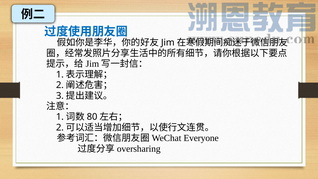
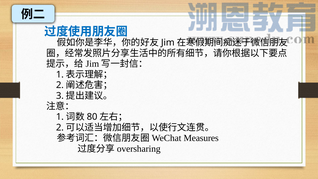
Everyone: Everyone -> Measures (201, 138)
